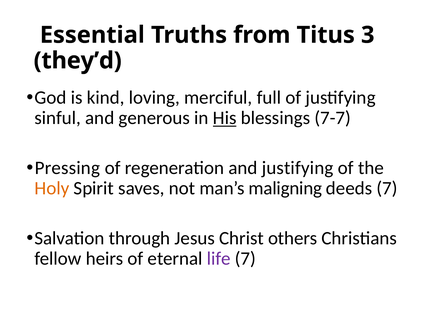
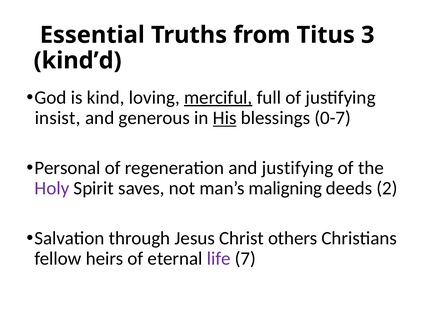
they’d: they’d -> kind’d (78, 61)
merciful underline: none -> present (218, 98)
sinful: sinful -> insist (58, 118)
7-7: 7-7 -> 0-7 (333, 118)
Pressing: Pressing -> Personal (68, 168)
Holy colour: orange -> purple (52, 188)
deeds 7: 7 -> 2 (387, 188)
